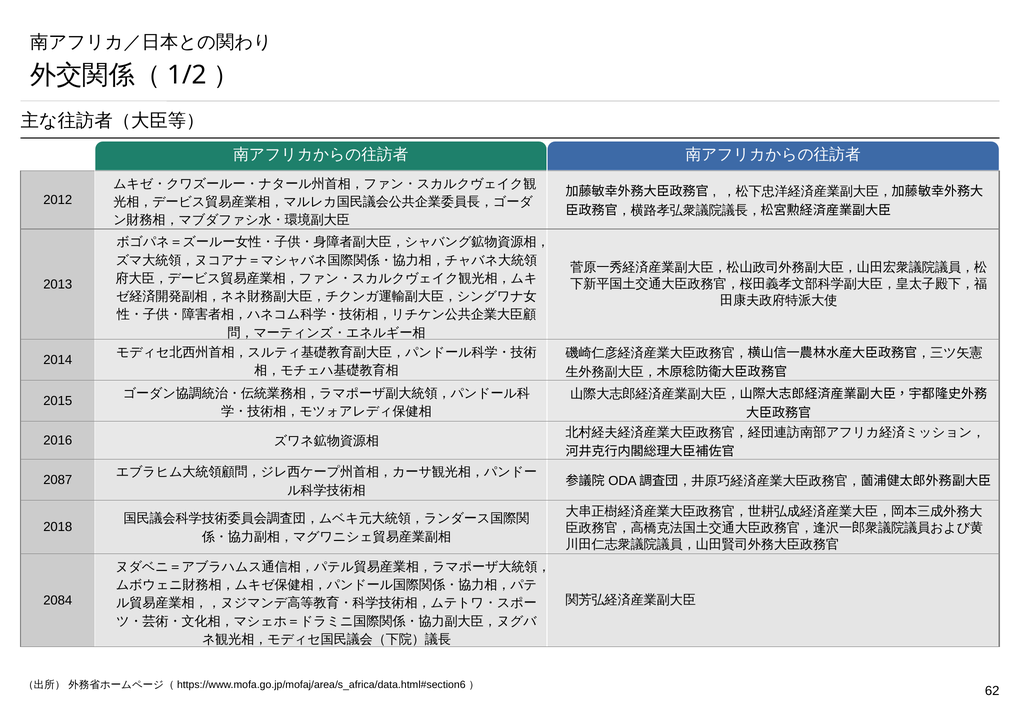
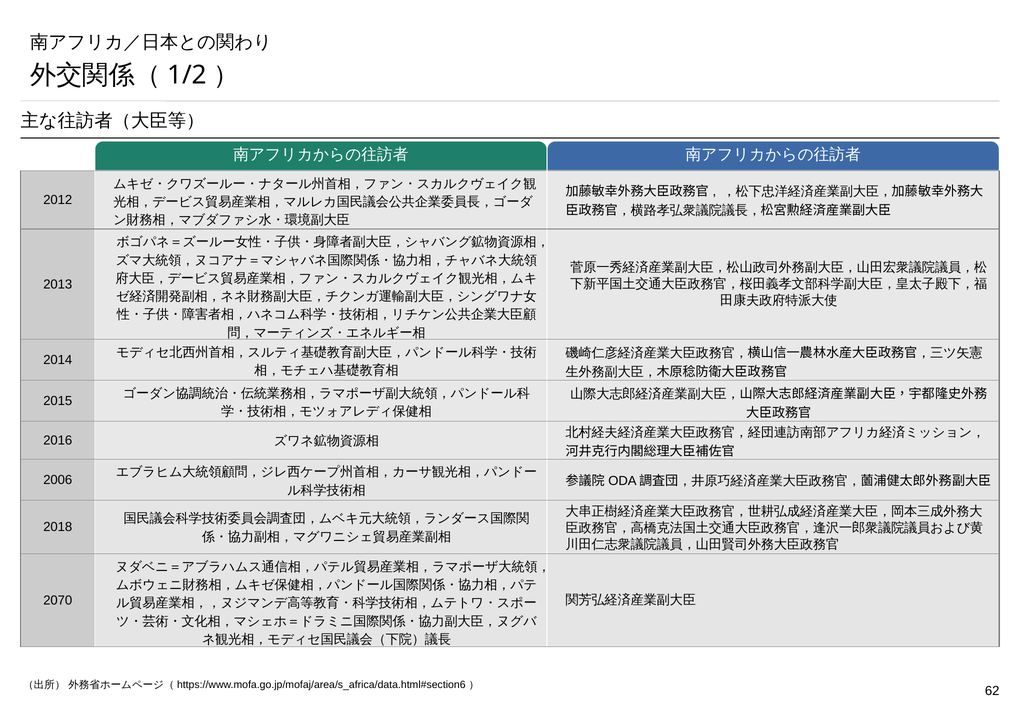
2087: 2087 -> 2006 (58, 480)
2084: 2084 -> 2070 (58, 600)
